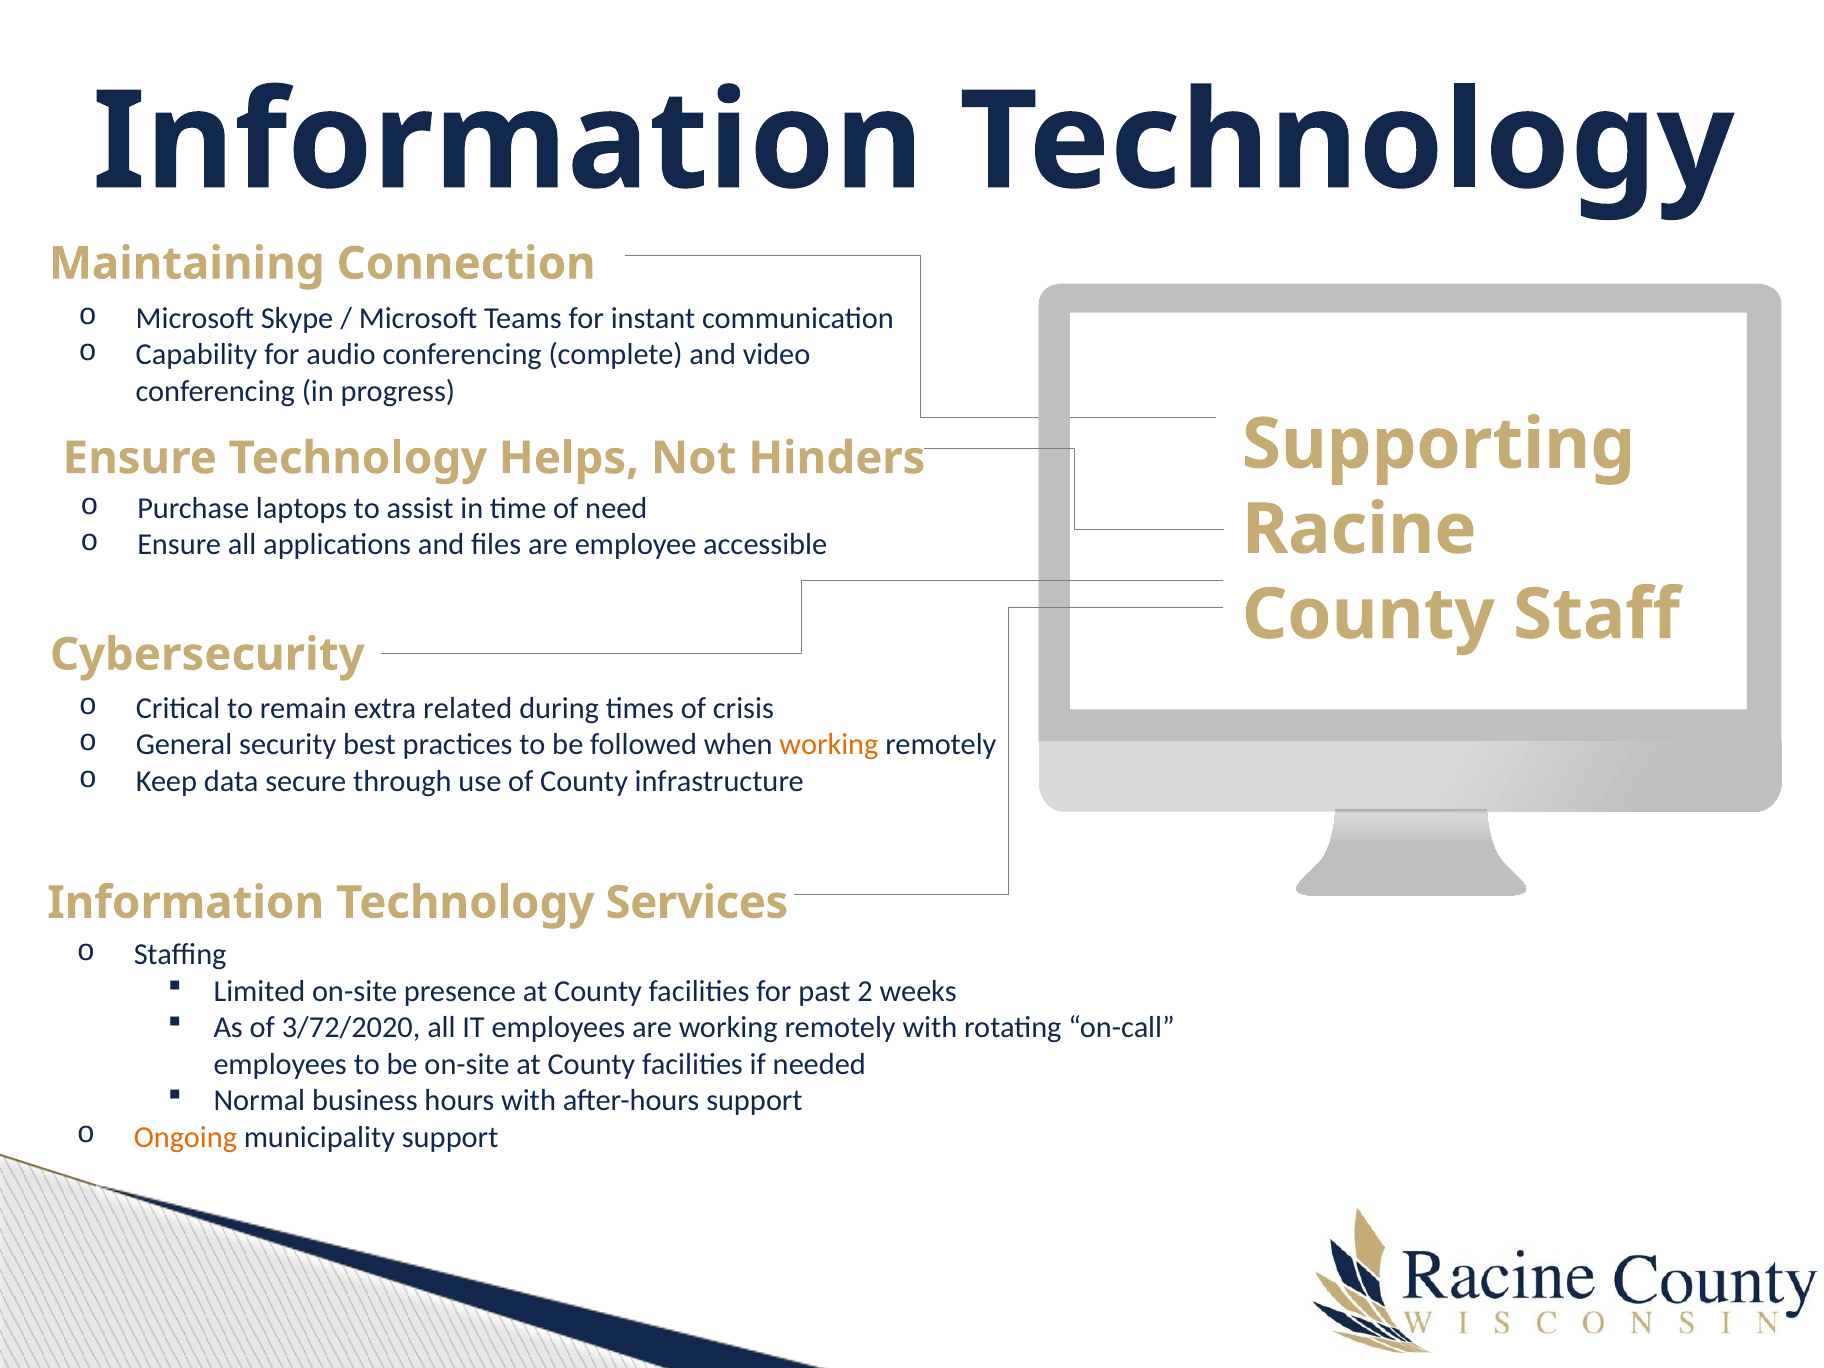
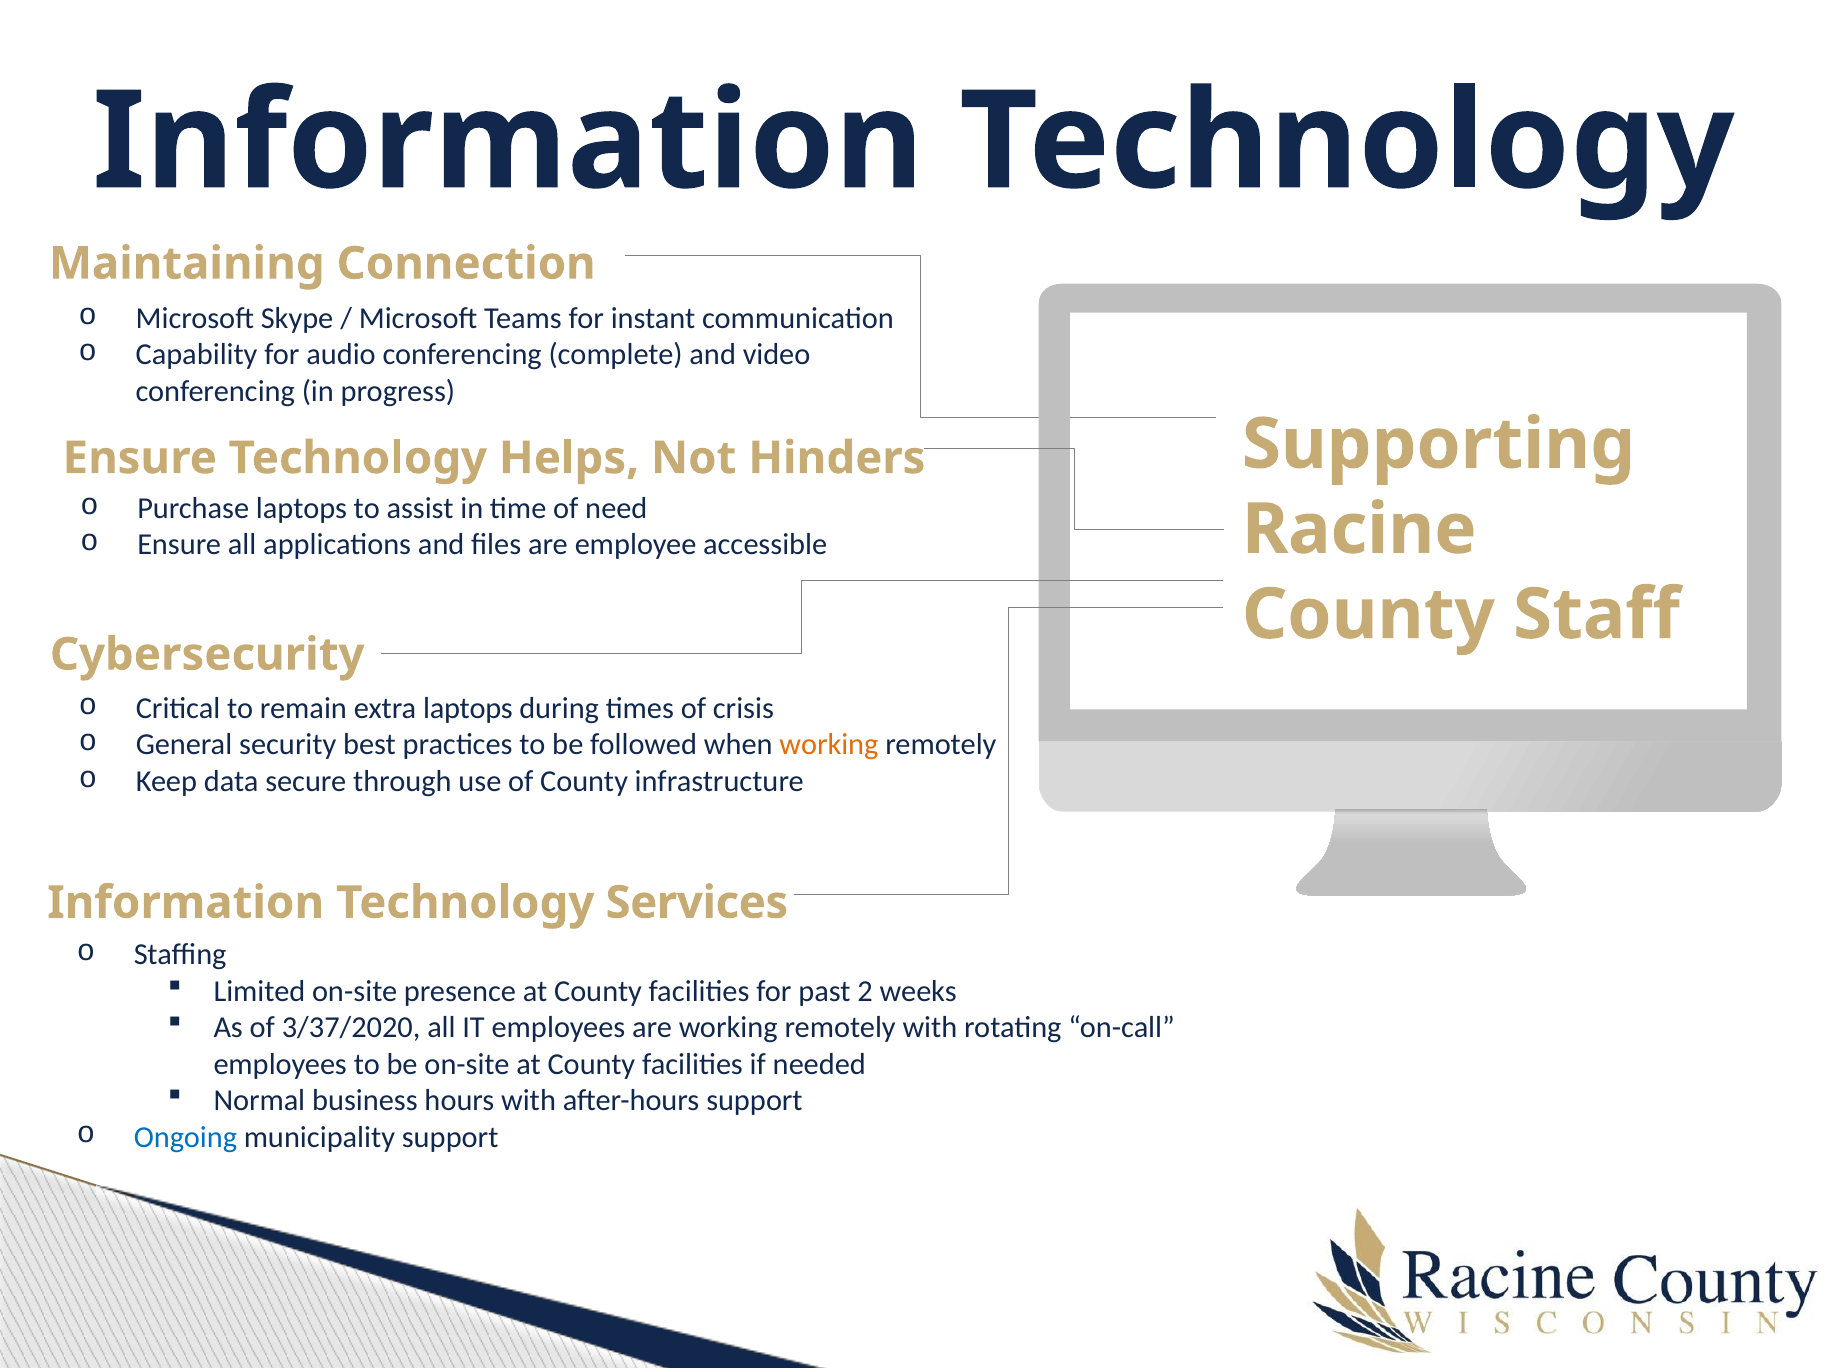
extra related: related -> laptops (468, 708)
3/72/2020: 3/72/2020 -> 3/37/2020 (351, 1028)
Ongoing colour: orange -> blue (185, 1137)
